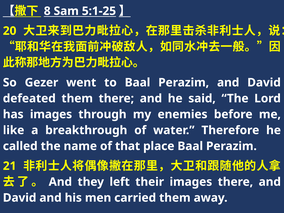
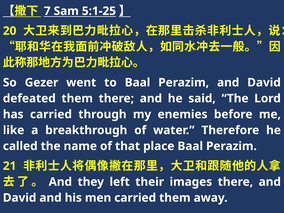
8: 8 -> 7 (47, 11)
has images: images -> carried (51, 114)
